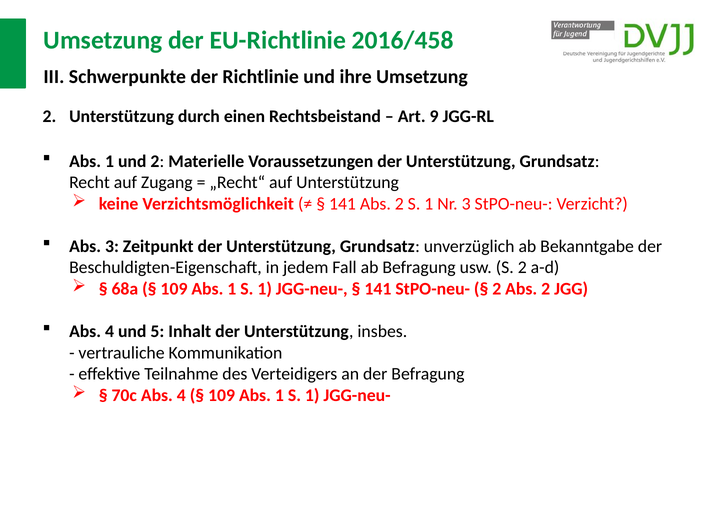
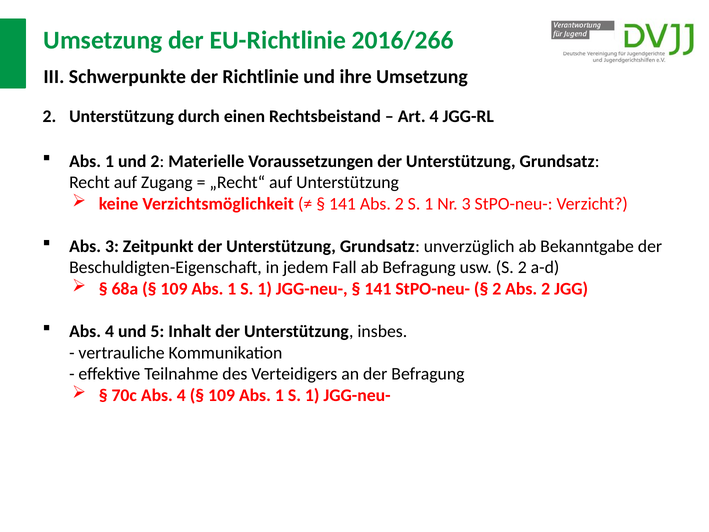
2016/458: 2016/458 -> 2016/266 (403, 40)
Art 9: 9 -> 4 (434, 116)
